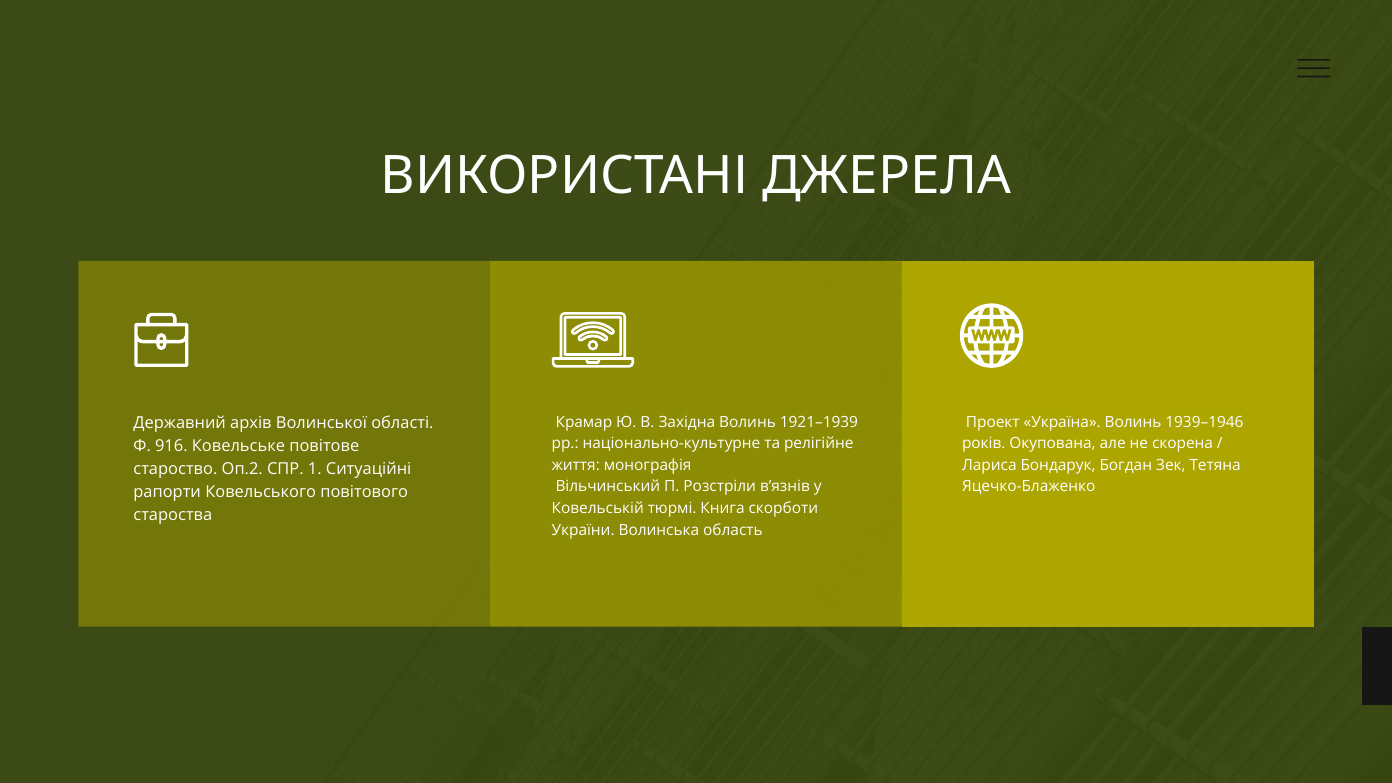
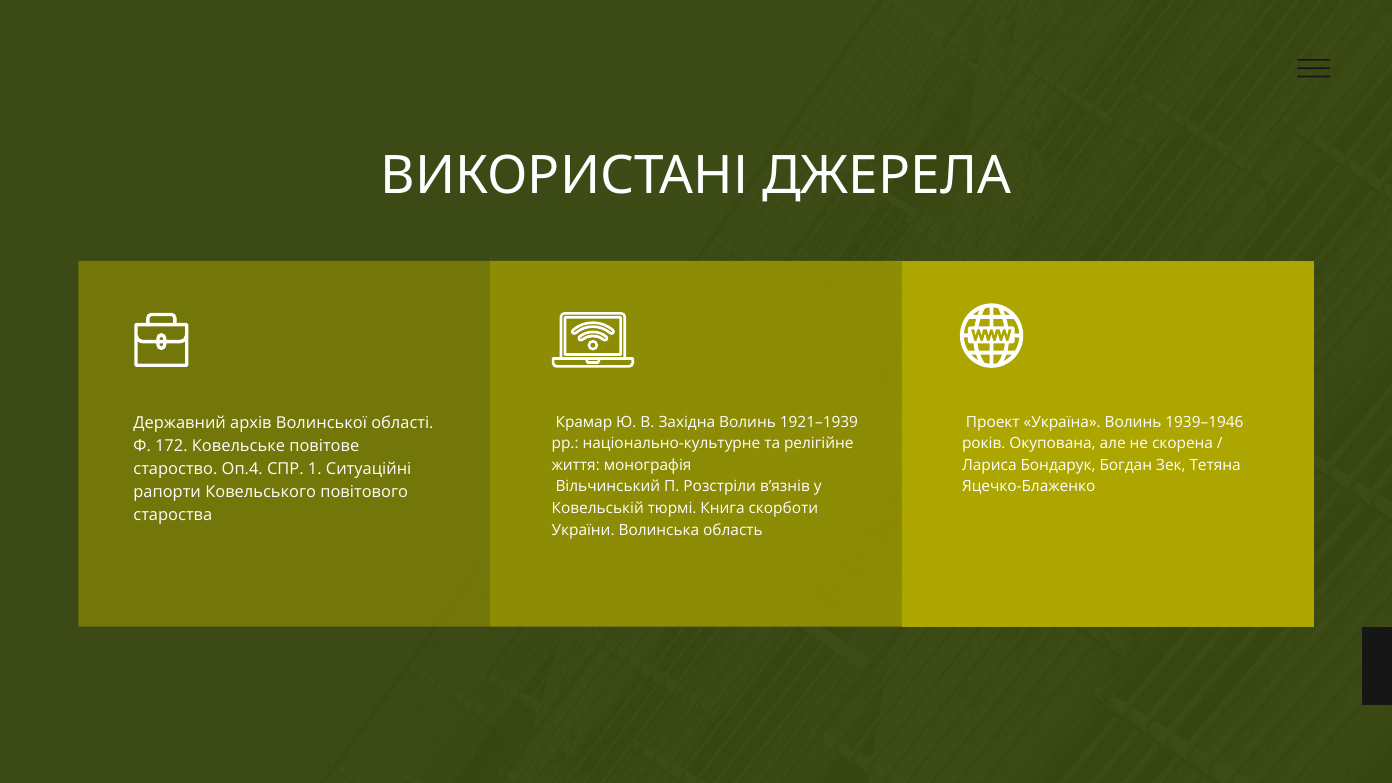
916: 916 -> 172 (171, 446)
Оп.2: Оп.2 -> Оп.4 (242, 469)
